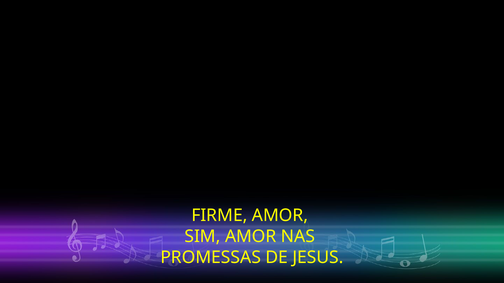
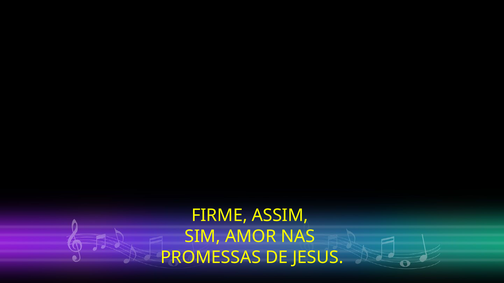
FIRME AMOR: AMOR -> ASSIM (280, 216)
